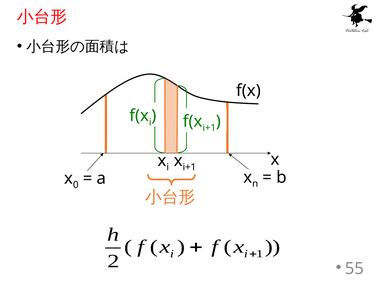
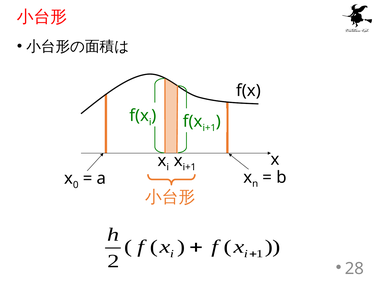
55: 55 -> 28 (354, 269)
